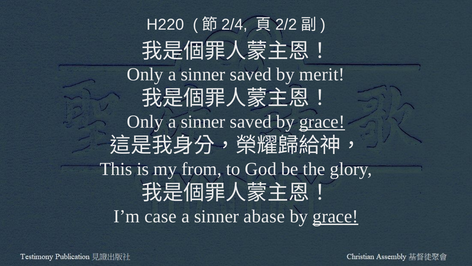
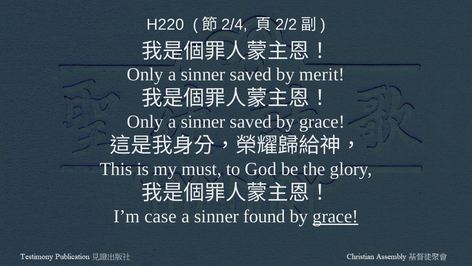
grace underline: present -> none (322, 122)
from: from -> must (202, 169)
abase: abase -> found (264, 216)
